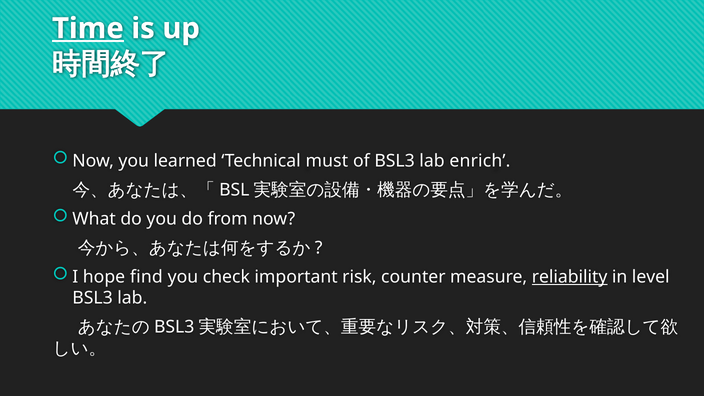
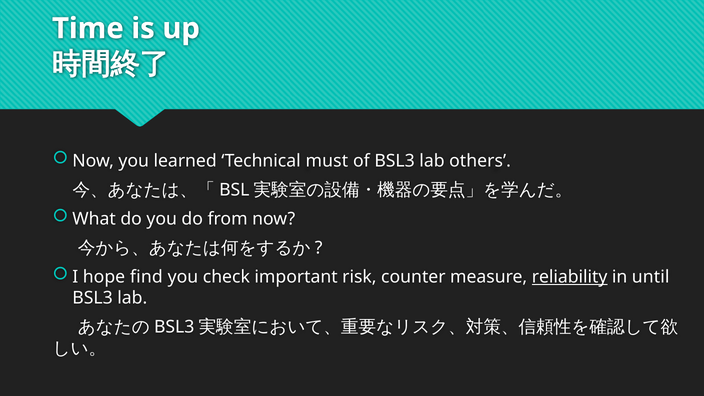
Time underline: present -> none (88, 28)
enrich: enrich -> others (480, 161)
level: level -> until (651, 277)
